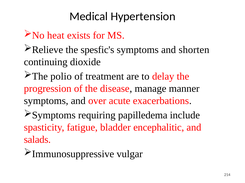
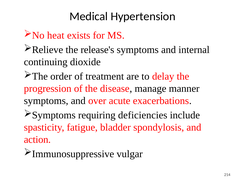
spesfic's: spesfic's -> release's (97, 50)
shorten: shorten -> internal (194, 50)
polio: polio -> order (61, 77)
papilledema: papilledema -> deficiencies (143, 116)
encephalitic: encephalitic -> spondylosis (159, 128)
salads: salads -> action (37, 140)
